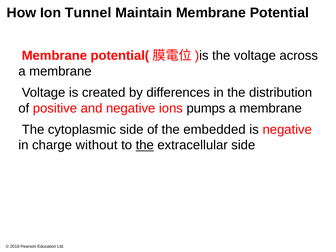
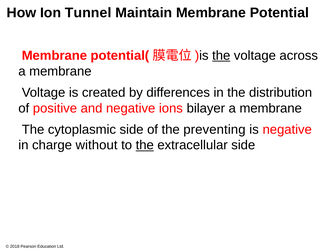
the underline: none -> present (221, 56)
pumps: pumps -> bilayer (206, 108)
embedded: embedded -> preventing (214, 129)
